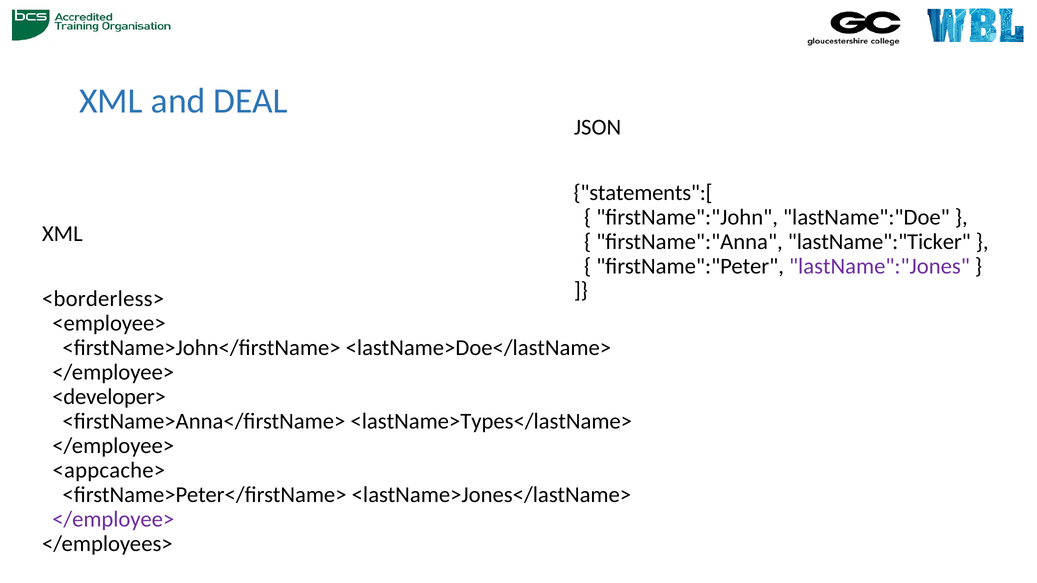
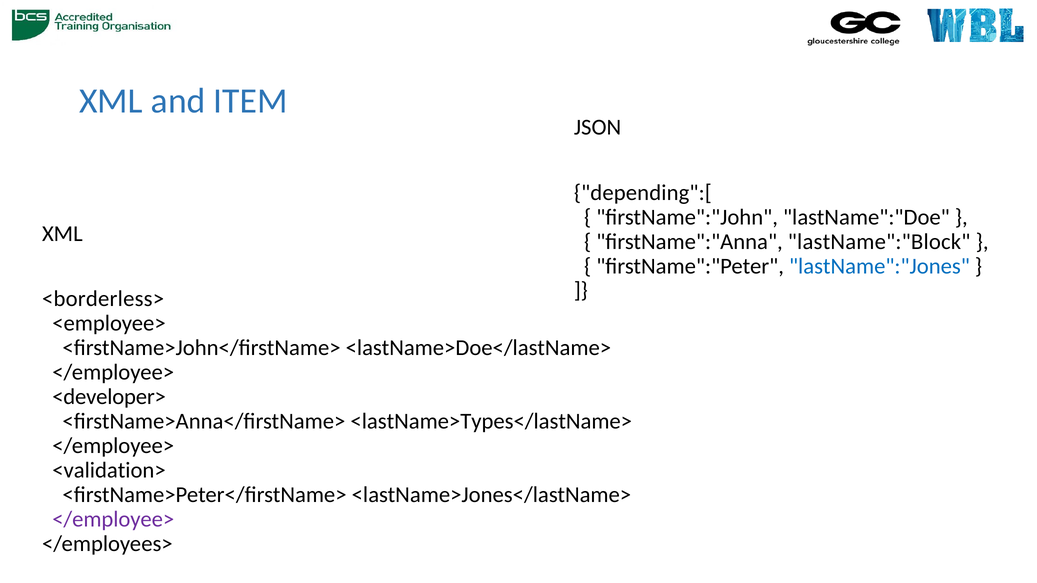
DEAL: DEAL -> ITEM (251, 101)
statements":[: statements":[ -> depending":[ (643, 193)
lastName":"Ticker: lastName":"Ticker -> lastName":"Block (879, 242)
lastName":"Jones colour: purple -> blue (879, 266)
<appcache>: <appcache> -> <validation> (109, 471)
